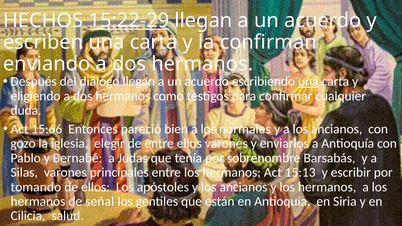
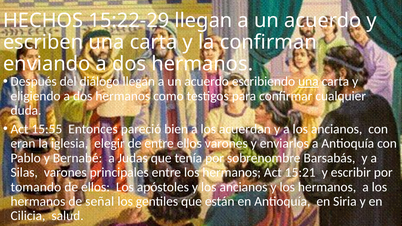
15:22-29 underline: present -> none (129, 21)
15:66: 15:66 -> 15:55 (47, 129)
normales: normales -> acuerdan (245, 129)
gozo: gozo -> eran (23, 144)
15:13: 15:13 -> 15:21 (300, 173)
